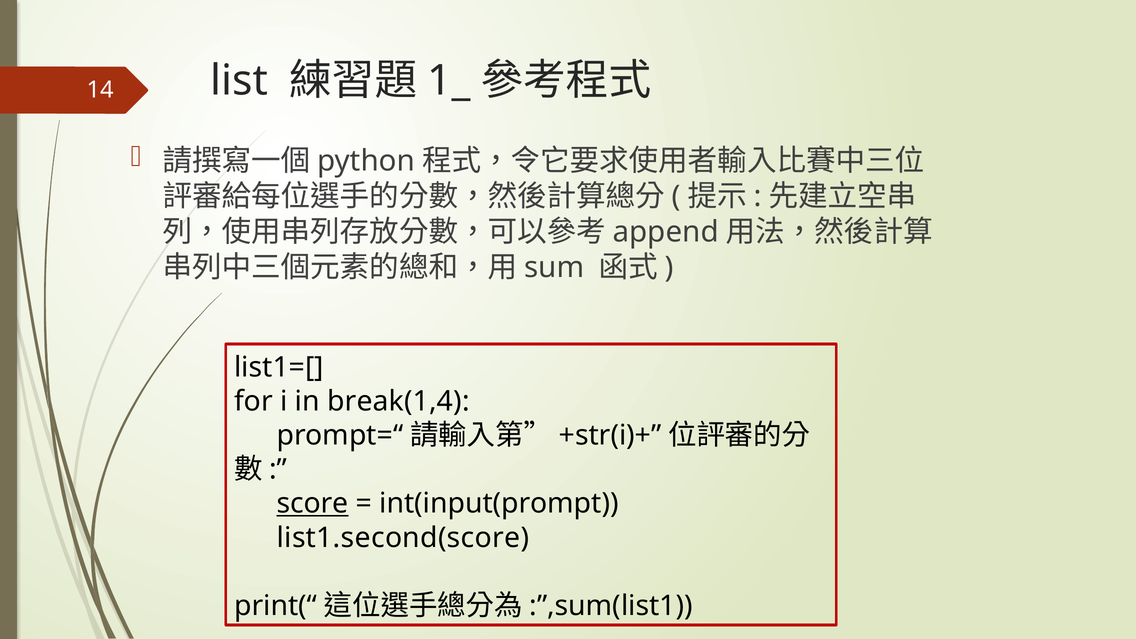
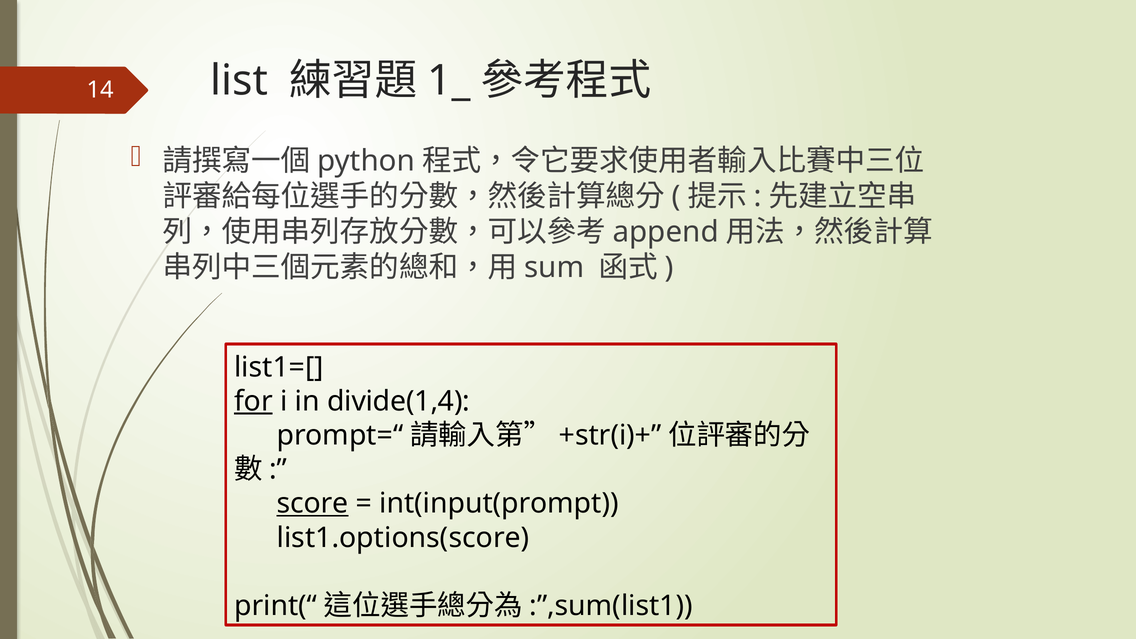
for underline: none -> present (253, 401)
break(1,4: break(1,4 -> divide(1,4 (399, 401)
list1.second(score: list1.second(score -> list1.options(score (403, 538)
